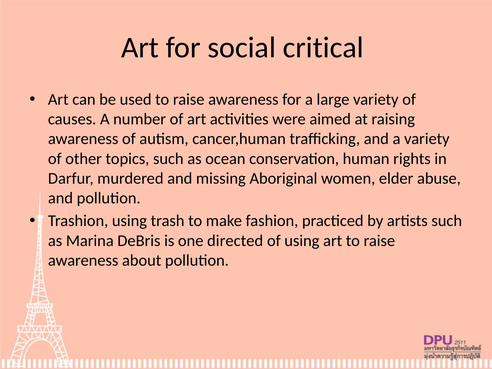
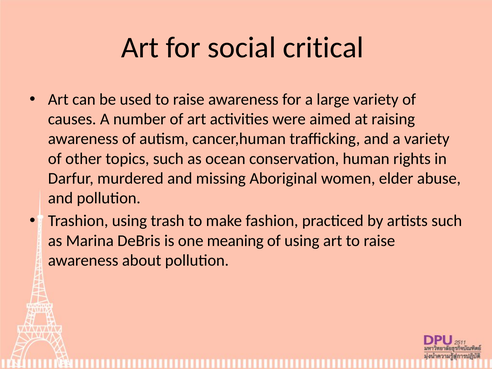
directed: directed -> meaning (235, 241)
